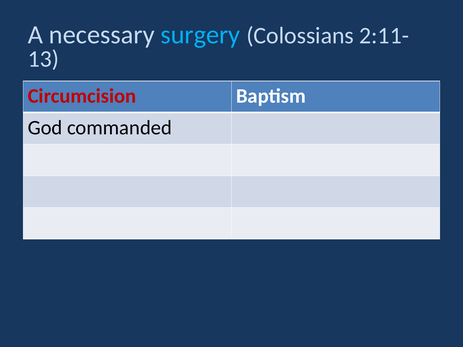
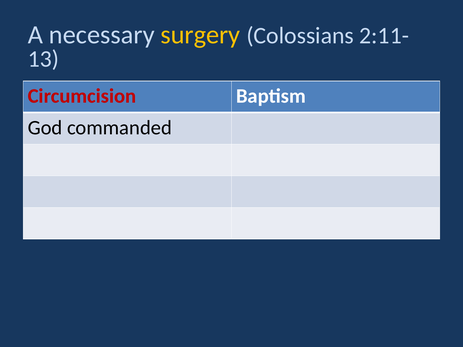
surgery colour: light blue -> yellow (200, 35)
